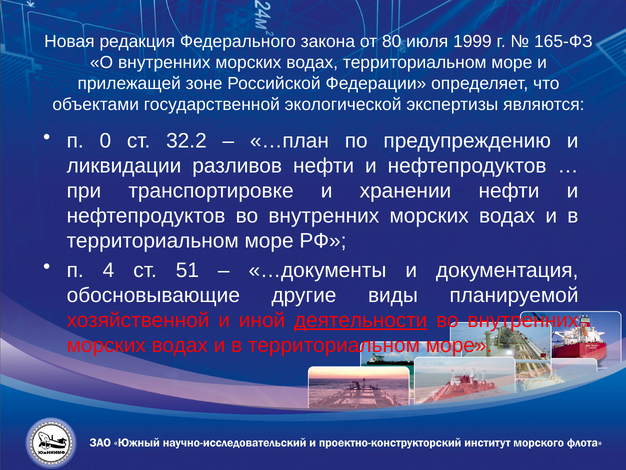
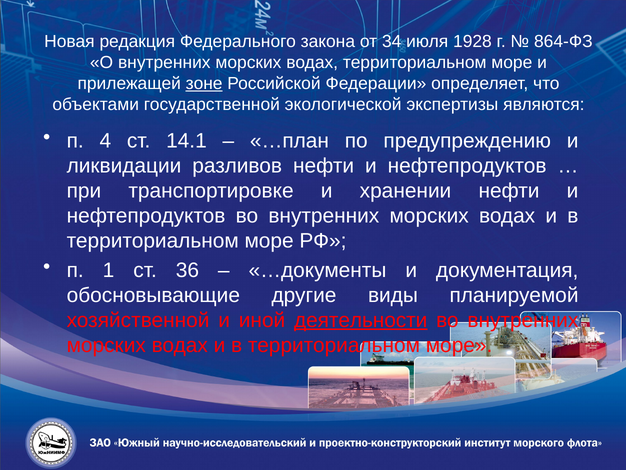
80: 80 -> 34 (392, 42)
1999: 1999 -> 1928 (472, 42)
165-ФЗ: 165-ФЗ -> 864-ФЗ (563, 42)
зоне underline: none -> present (204, 83)
0: 0 -> 4 (105, 140)
32.2: 32.2 -> 14.1 (186, 140)
4: 4 -> 1 (109, 270)
51: 51 -> 36 (187, 270)
